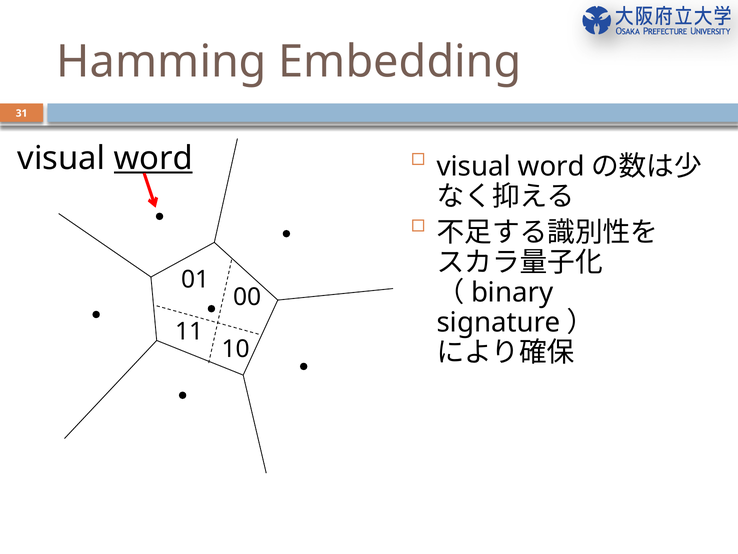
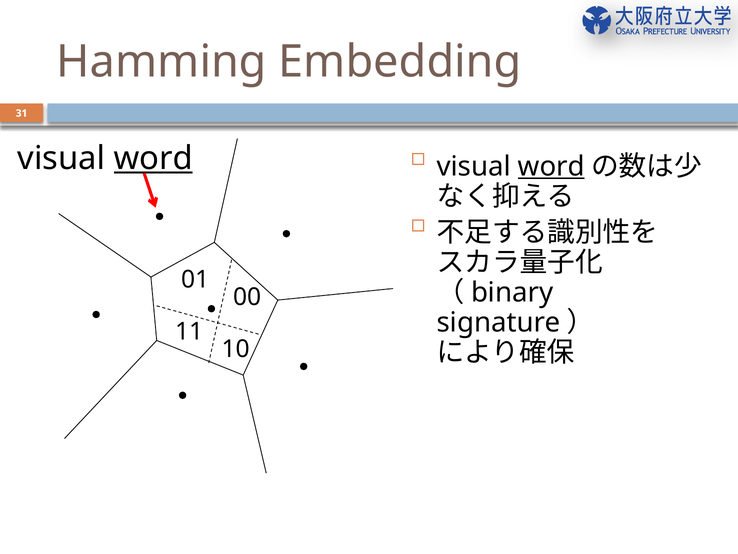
word underline: none -> present (551, 166)
